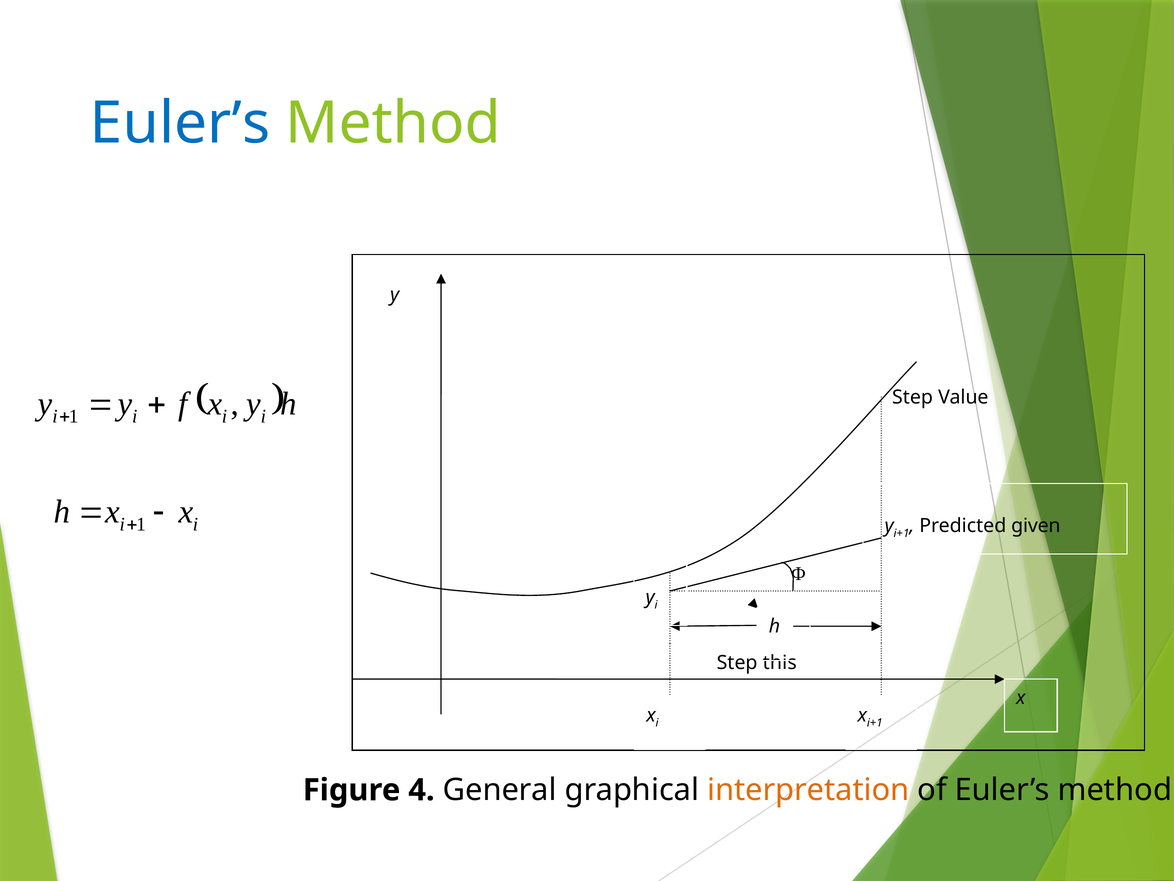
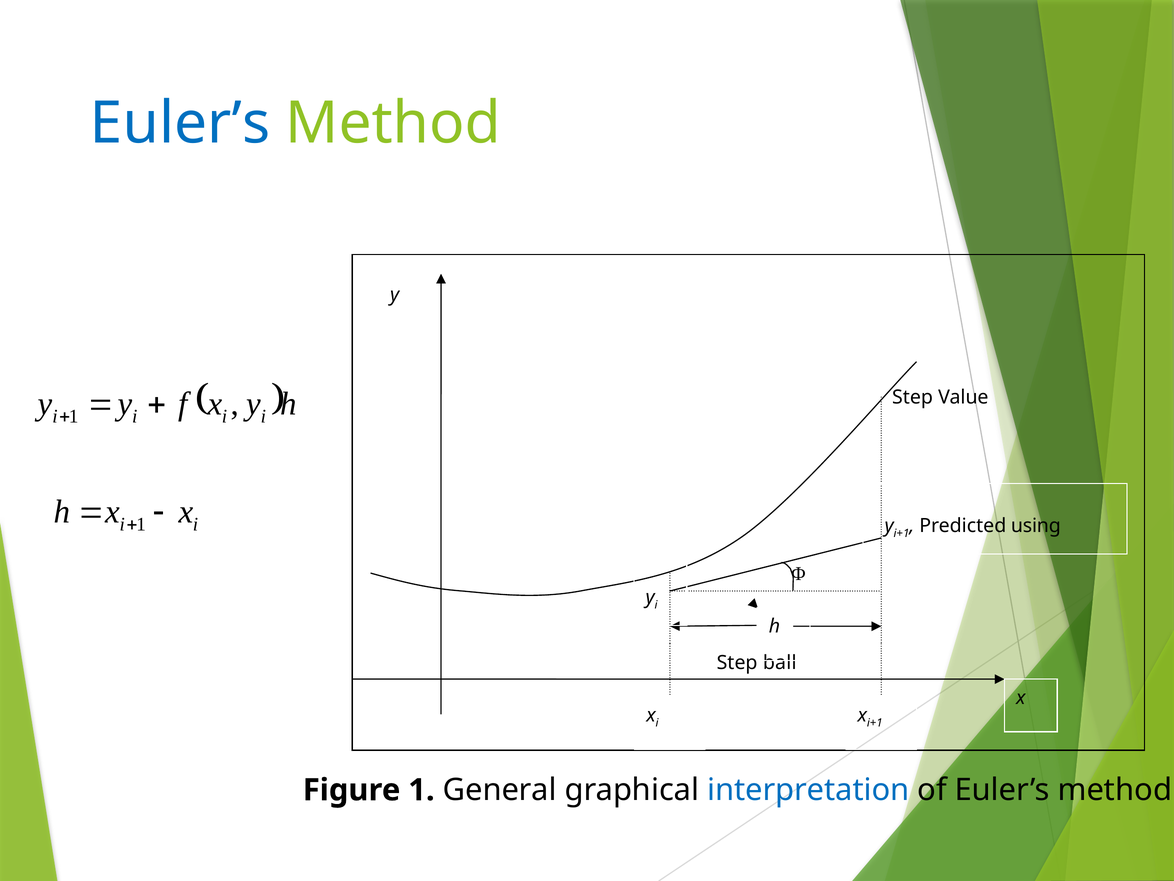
given: given -> using (1036, 526)
this: this -> ball (780, 662)
Figure 4: 4 -> 1 (421, 790)
interpretation colour: orange -> blue (808, 790)
